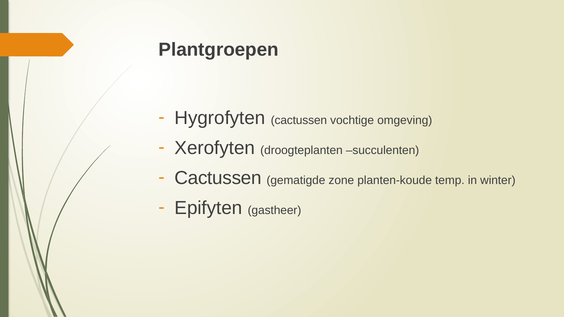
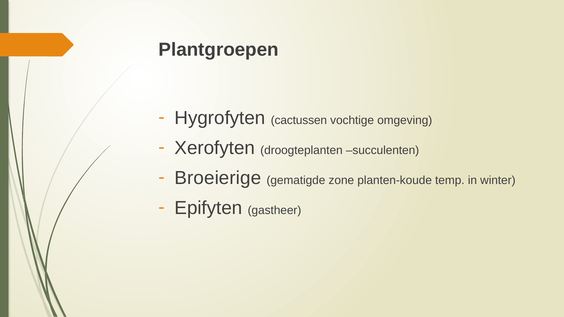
Cactussen: Cactussen -> Broeierige (218, 178)
